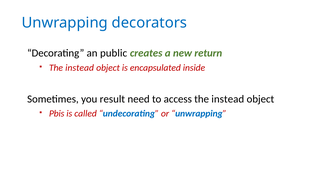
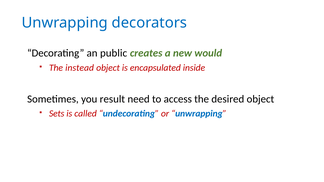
return: return -> would (208, 53)
access the instead: instead -> desired (228, 99)
Pbis: Pbis -> Sets (57, 114)
